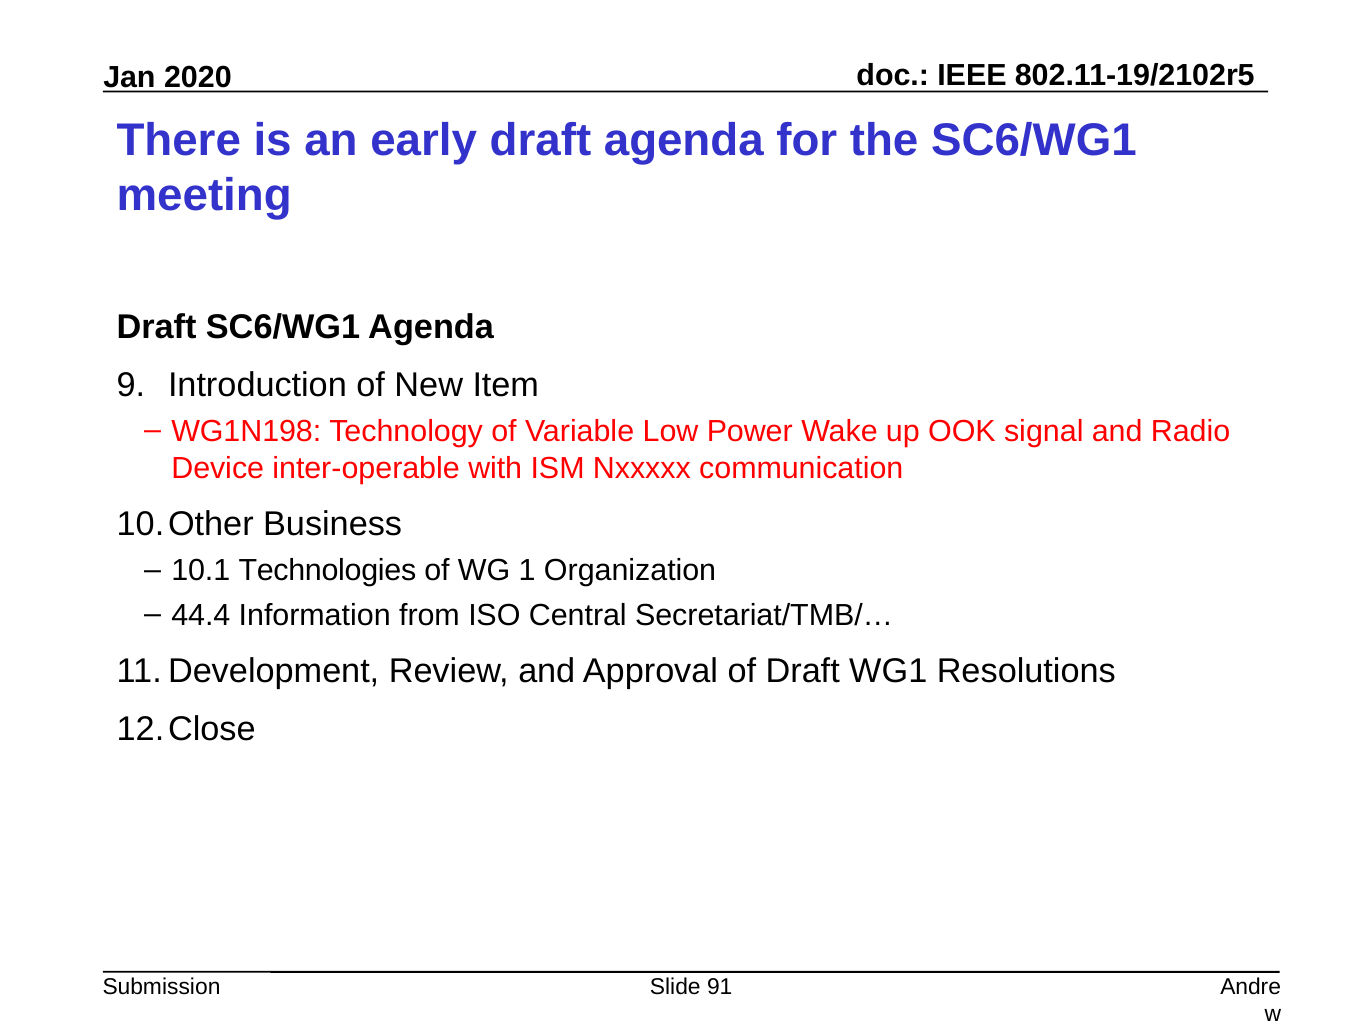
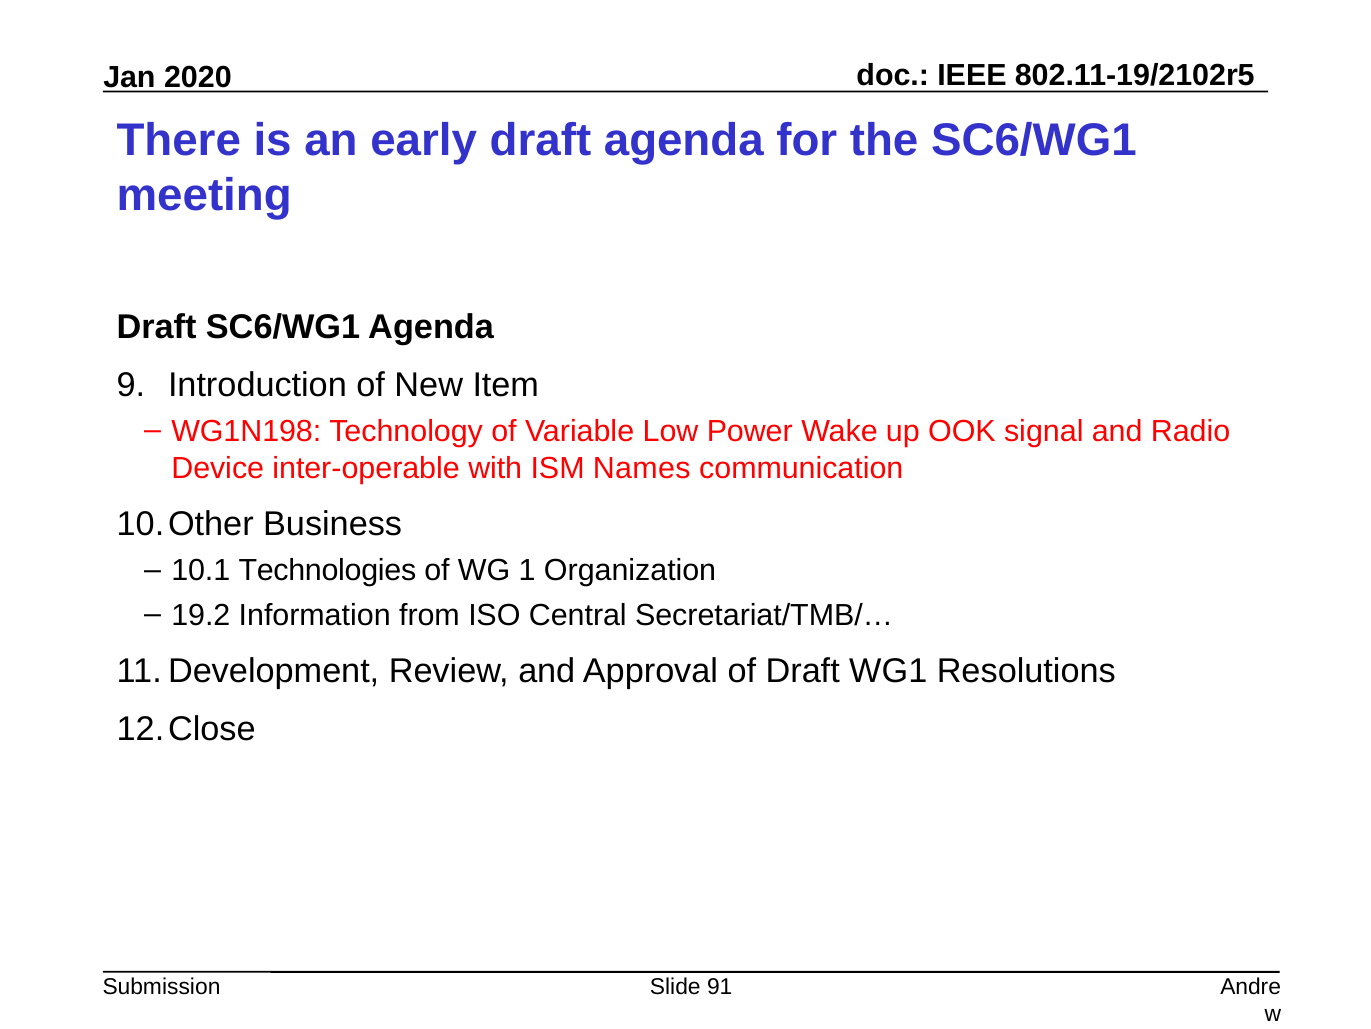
Nxxxxx: Nxxxxx -> Names (642, 468)
44.4: 44.4 -> 19.2 (201, 615)
